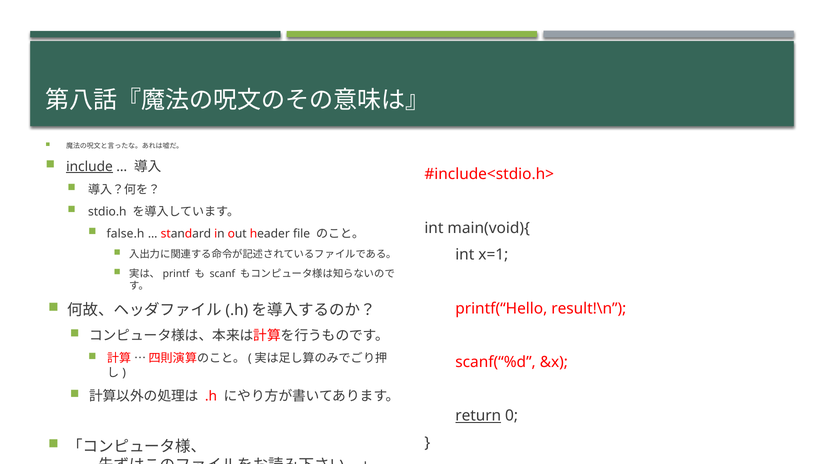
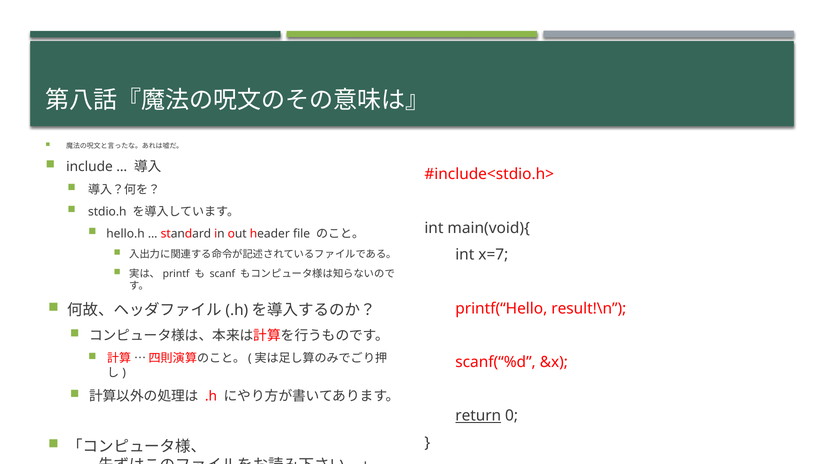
include underline: present -> none (89, 166)
false.h: false.h -> hello.h (126, 233)
x=1: x=1 -> x=7 (493, 255)
